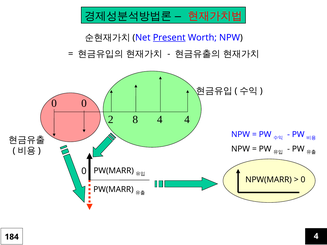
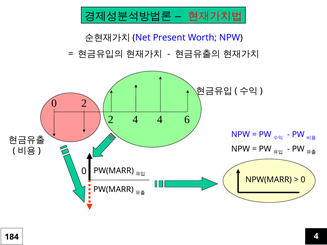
Present underline: present -> none (169, 38)
0 0: 0 -> 2 (84, 103)
2 8: 8 -> 4 (135, 120)
4 4: 4 -> 6 (187, 120)
